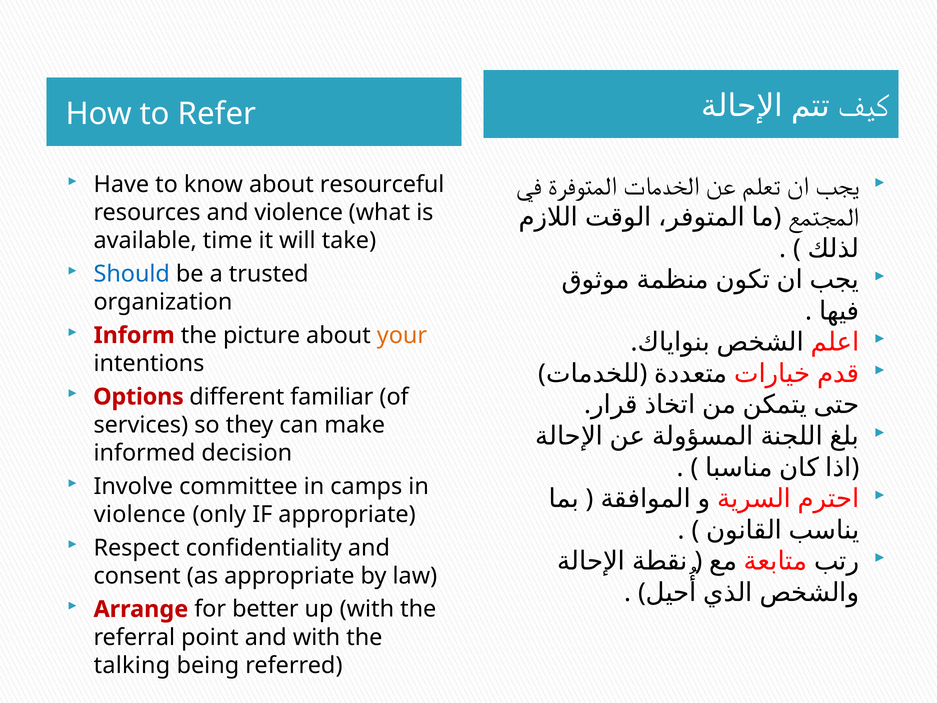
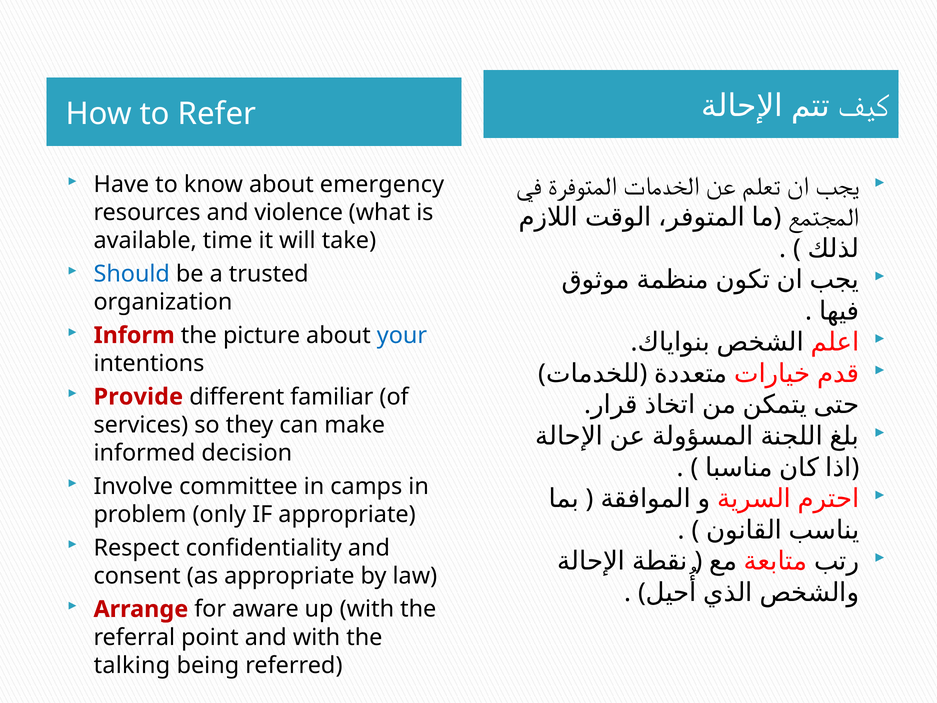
resourceful: resourceful -> emergency (382, 184)
your colour: orange -> blue (402, 335)
Options: Options -> Provide (138, 397)
violence: violence -> problem (140, 514)
better: better -> aware (265, 609)
